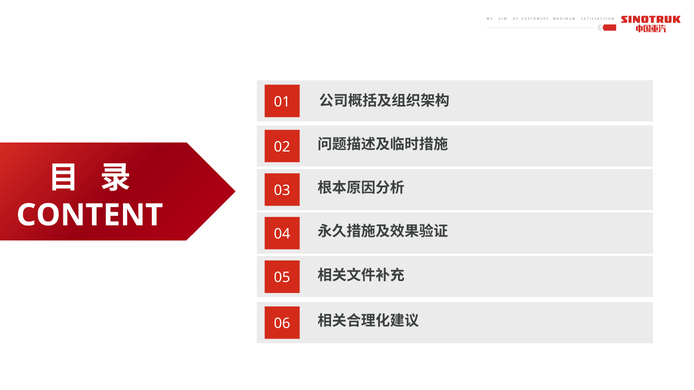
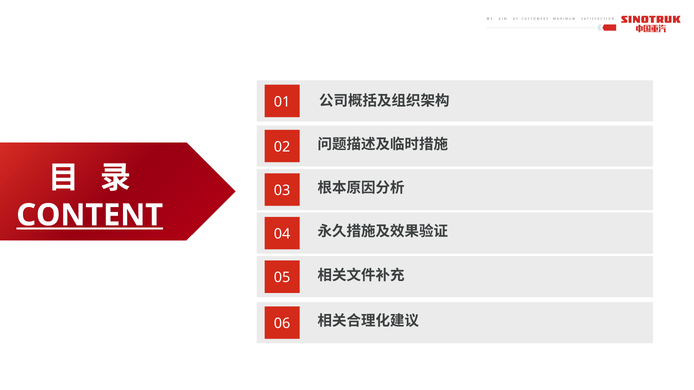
CONTENT underline: none -> present (90, 215)
